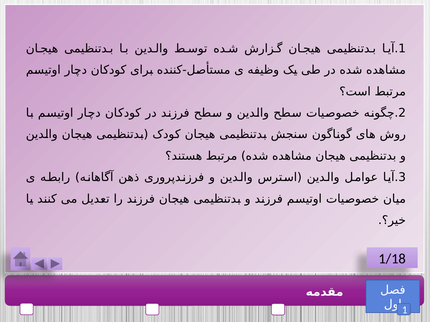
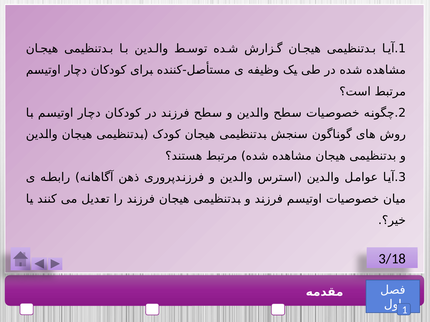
1/18: 1/18 -> 3/18 (392, 259)
